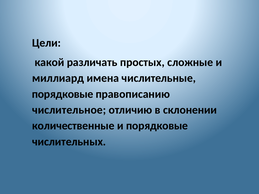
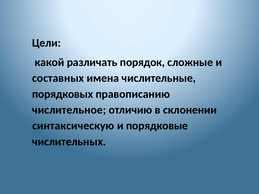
простых: простых -> порядок (142, 62)
миллиард: миллиард -> составных (58, 78)
порядковые: порядковые -> порядковых (63, 94)
количественные: количественные -> синтаксическую (73, 126)
